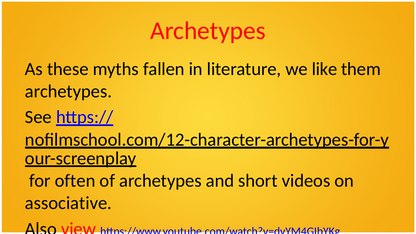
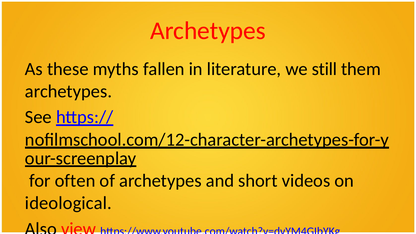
like: like -> still (324, 69)
associative: associative -> ideological (68, 203)
